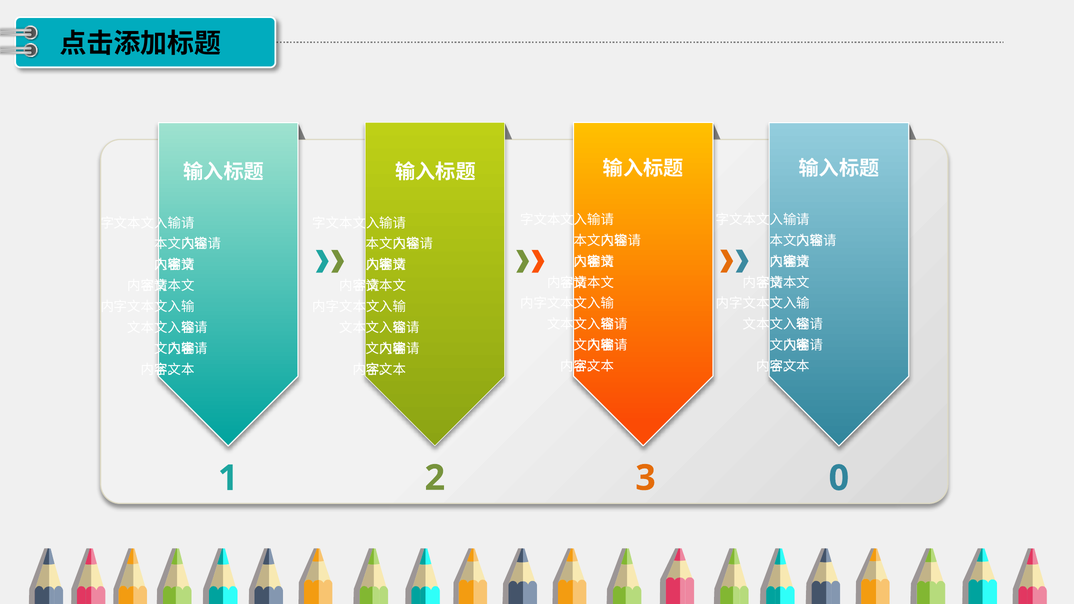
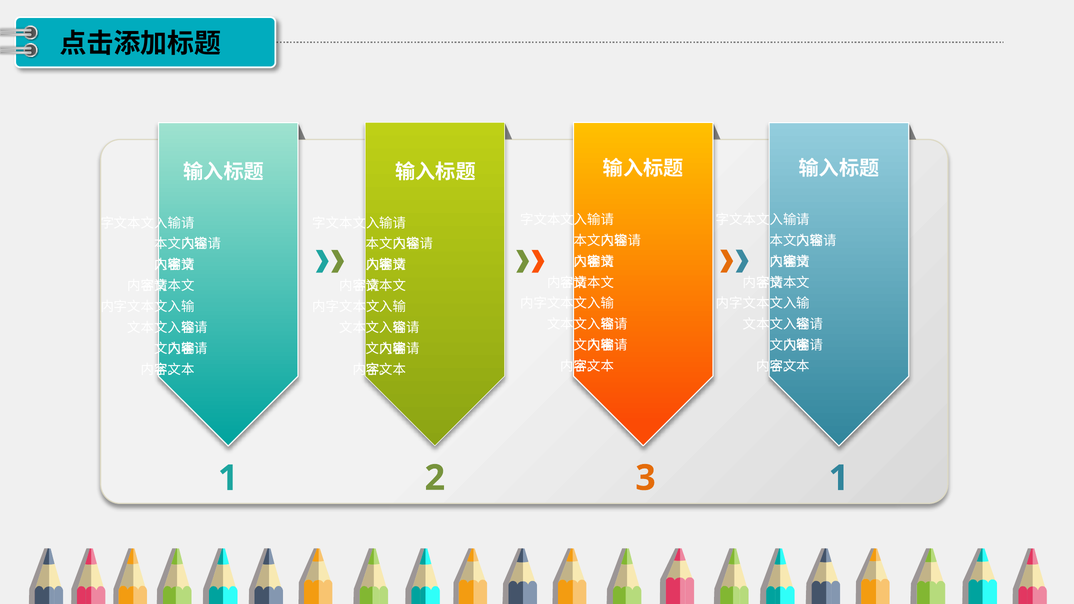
2 0: 0 -> 1 (839, 478)
